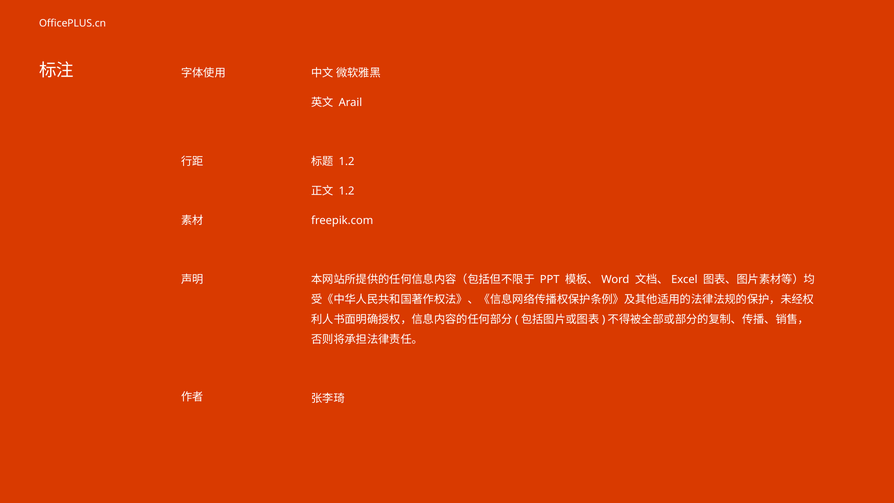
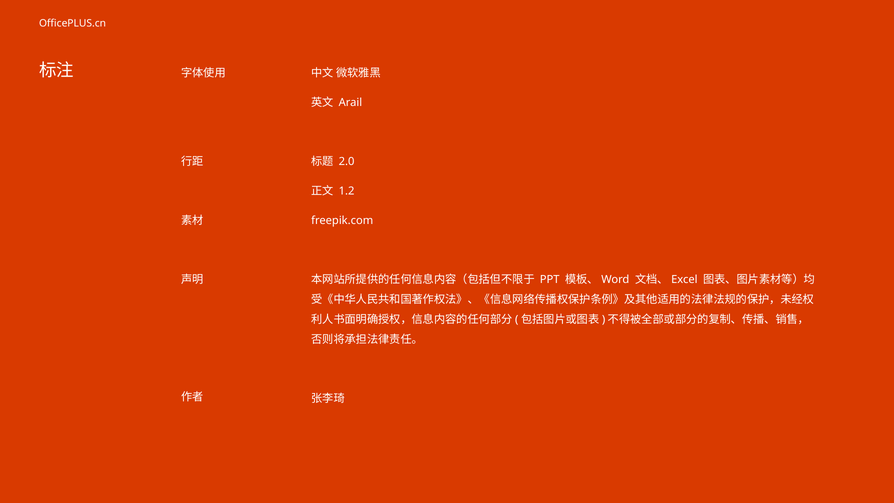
1.2: 1.2 -> 2.0 (347, 162)
